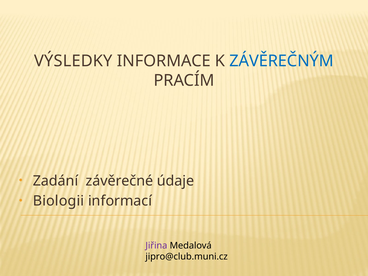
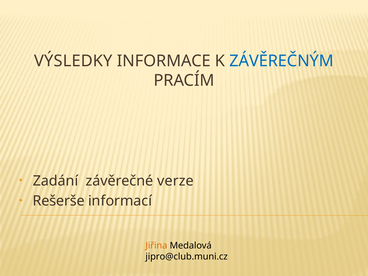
údaje: údaje -> verze (175, 181)
Biologii: Biologii -> Rešerše (59, 201)
Jiřina colour: purple -> orange (156, 246)
